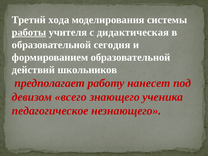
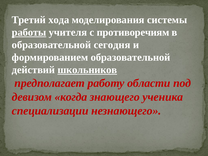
дидактическая: дидактическая -> противоречиям (133, 32)
школьников underline: none -> present (87, 70)
нанесет: нанесет -> области (149, 83)
всего: всего -> когда (71, 97)
педагогическое: педагогическое -> специализации (50, 111)
